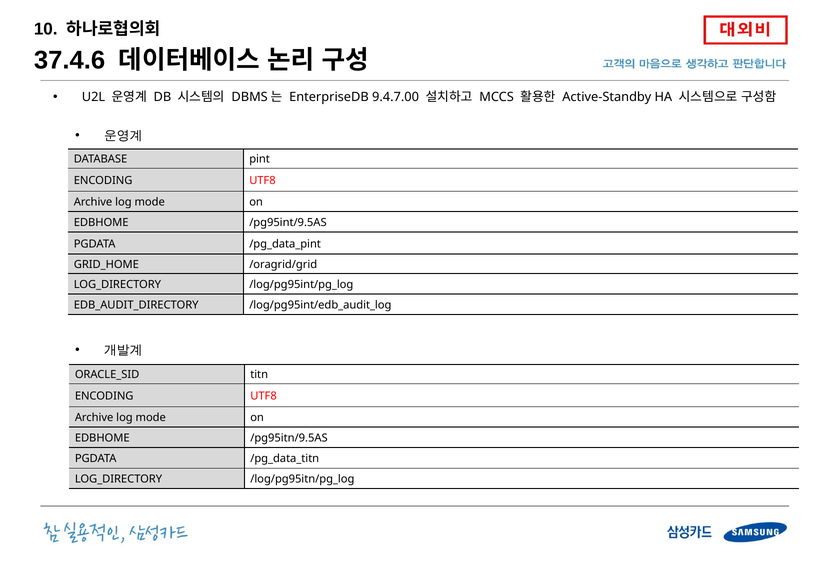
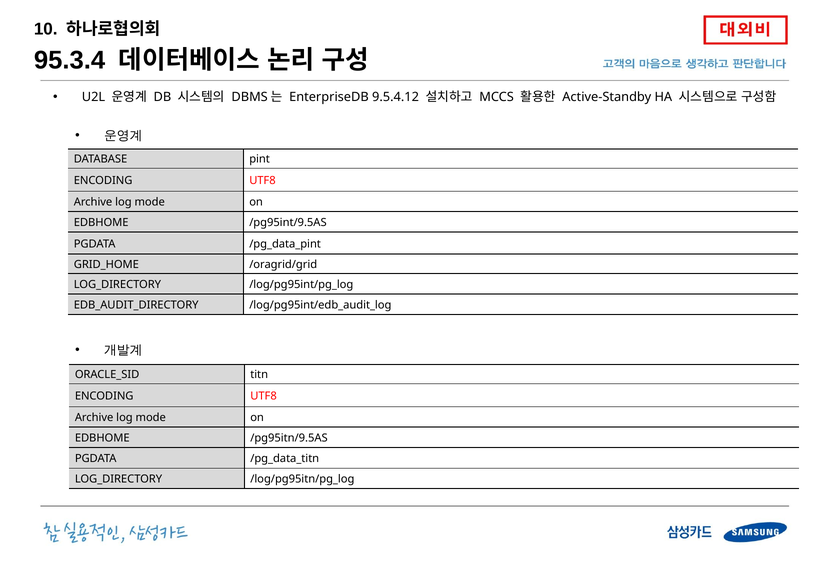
37.4.6: 37.4.6 -> 95.3.4 (70, 60)
9.4.7.00: 9.4.7.00 -> 9.5.4.12 (396, 97)
